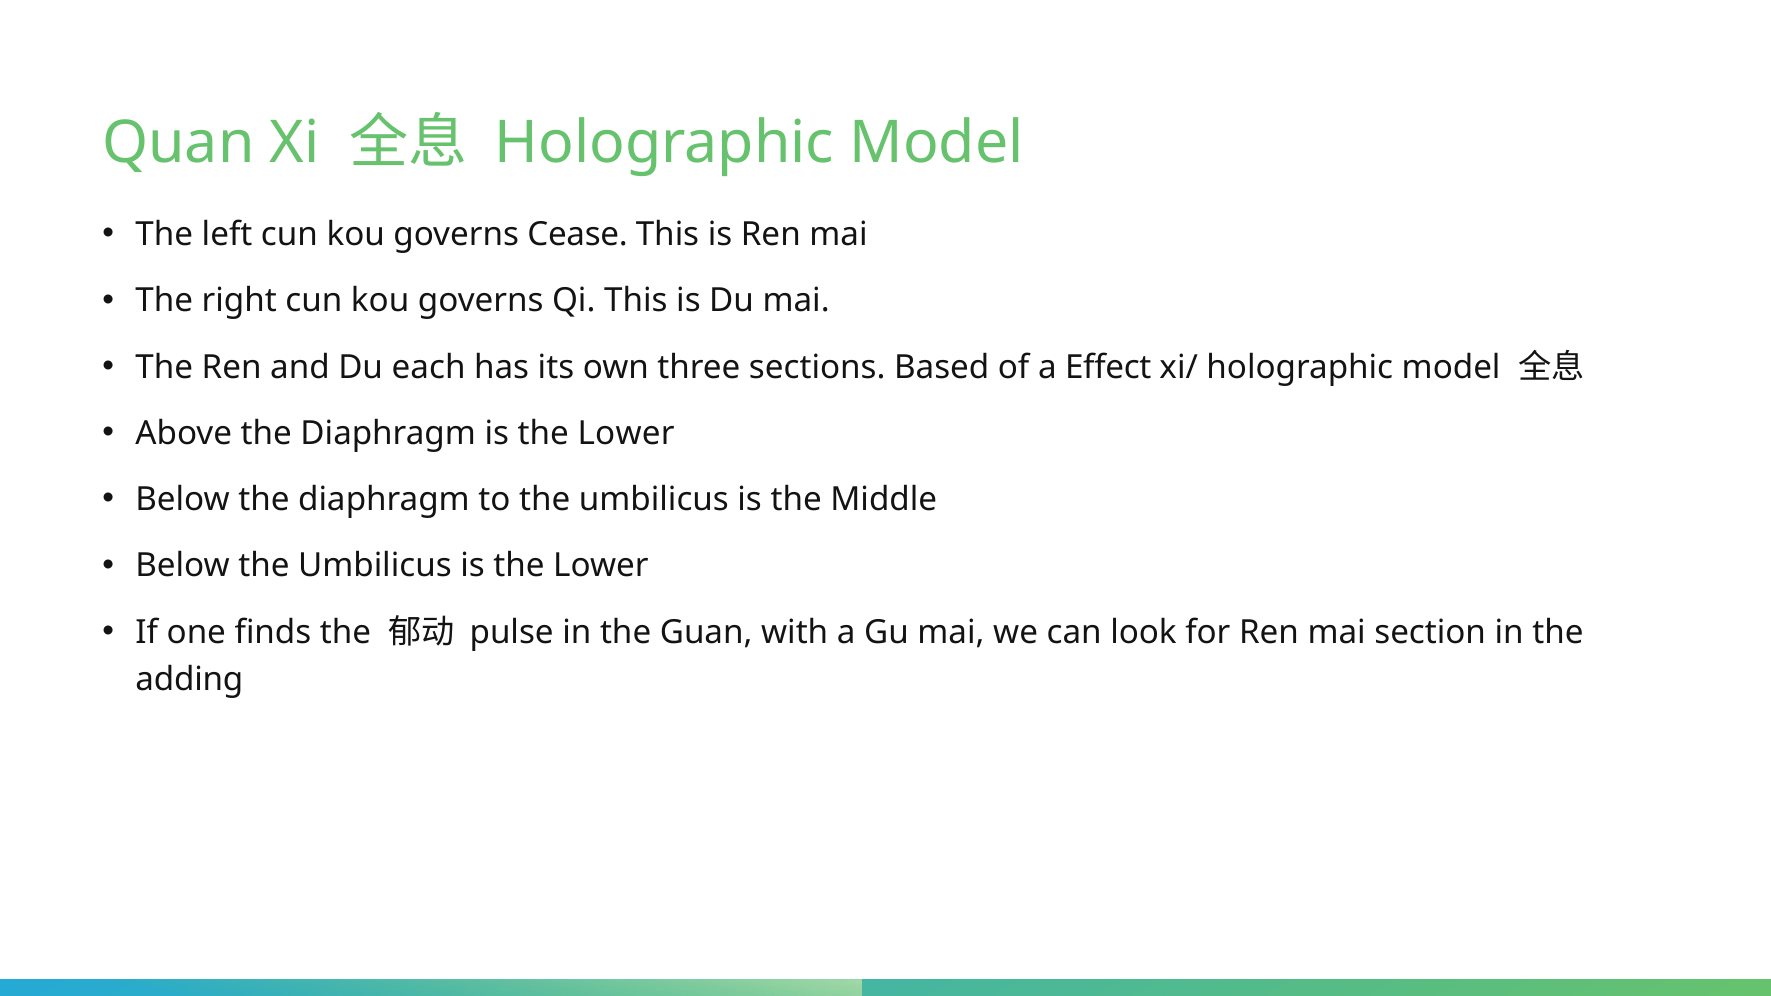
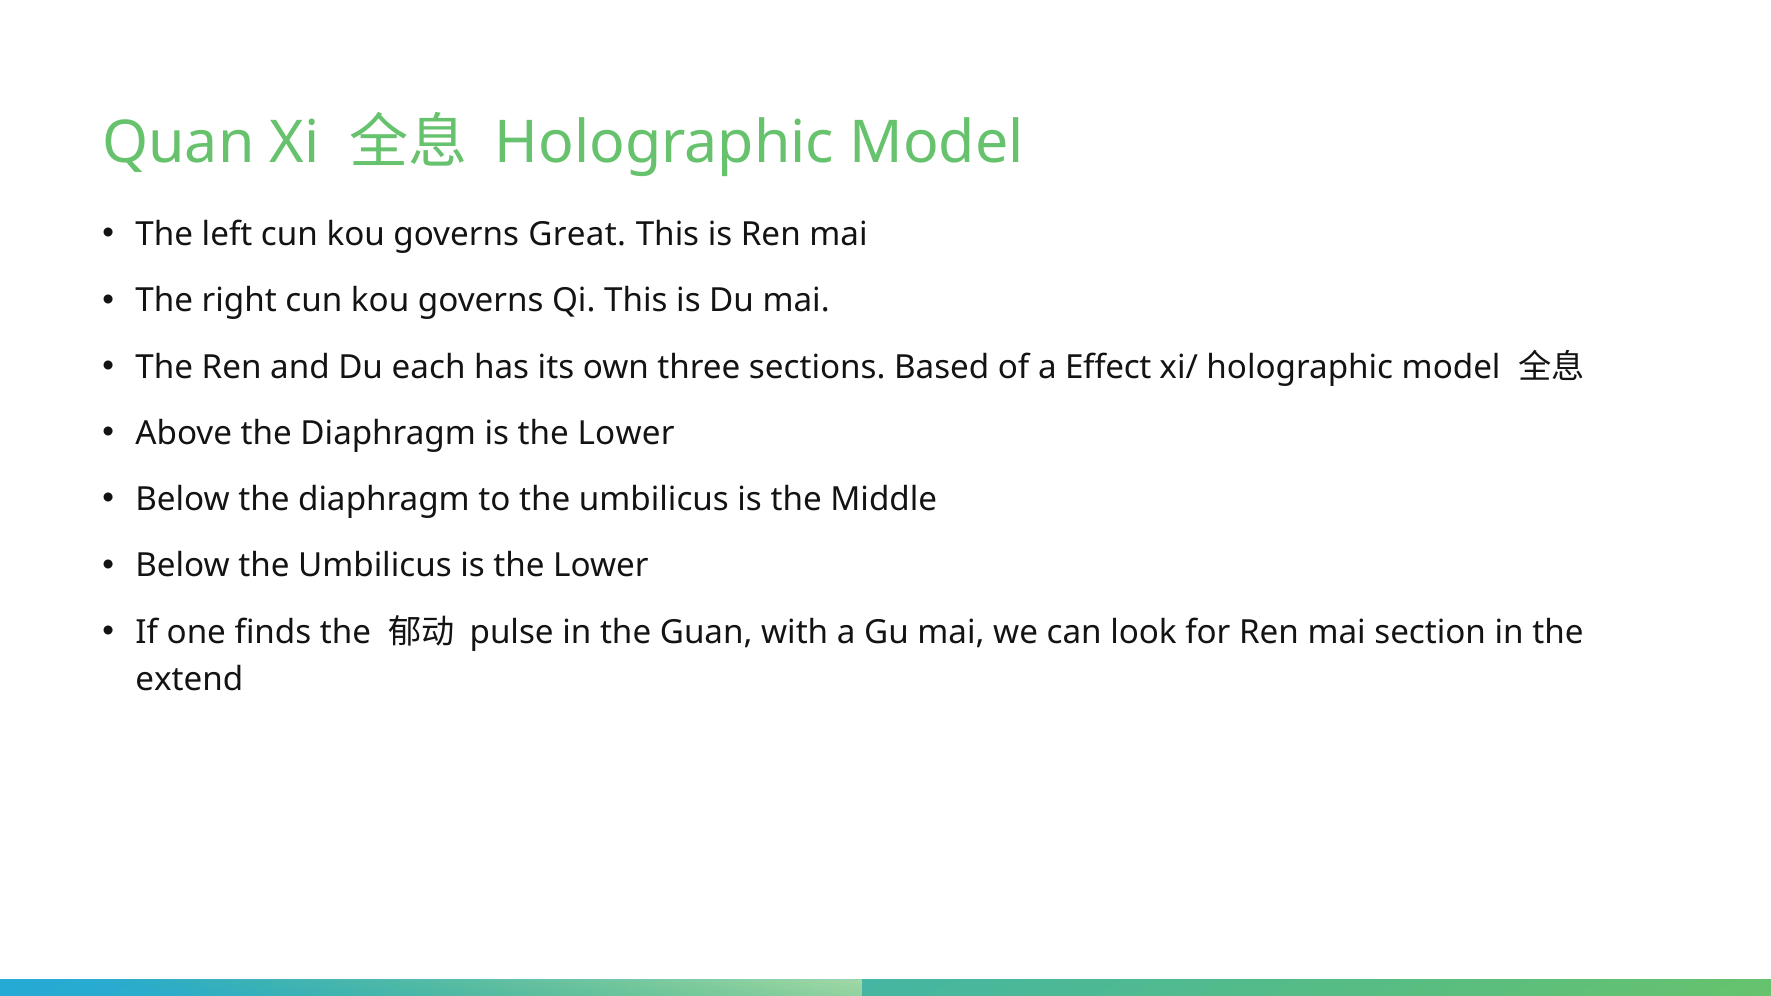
Cease: Cease -> Great (577, 235)
adding: adding -> extend (189, 680)
